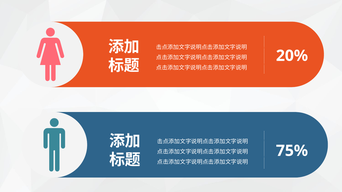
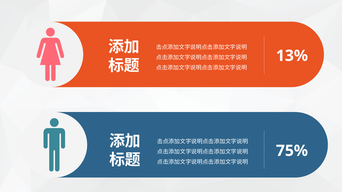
20%: 20% -> 13% (292, 56)
